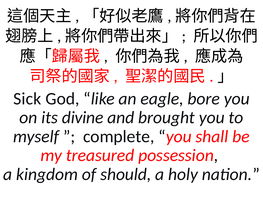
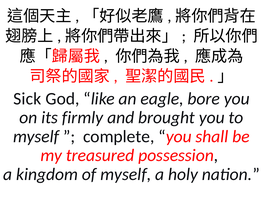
divine: divine -> firmly (83, 118)
of should: should -> myself (126, 175)
